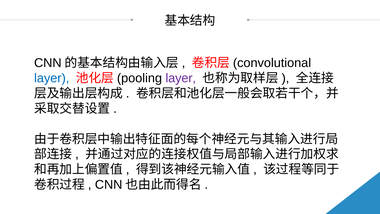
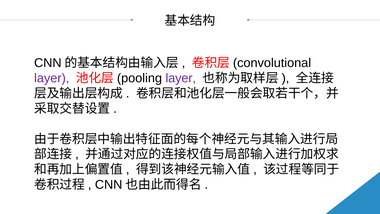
layer colour: blue -> purple (52, 78)
